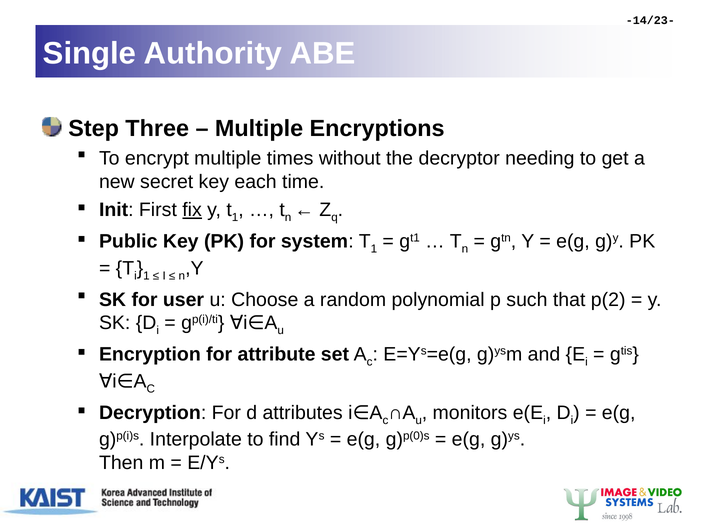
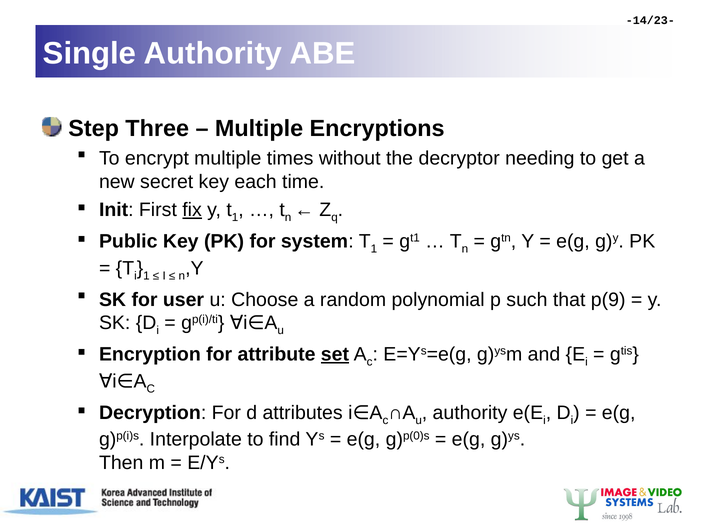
p(2: p(2 -> p(9 (608, 300)
set underline: none -> present (335, 355)
monitors: monitors -> authority (470, 413)
